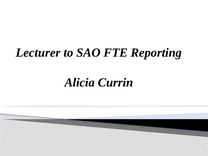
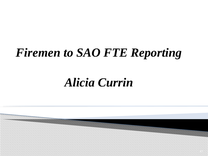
Lecturer: Lecturer -> Firemen (38, 53)
